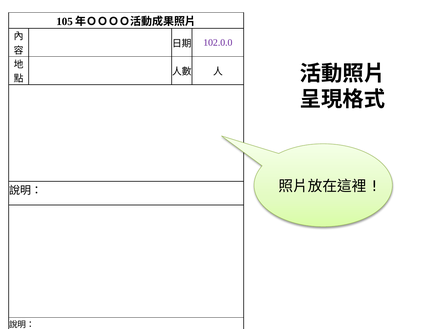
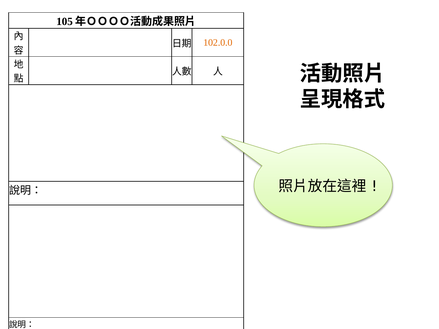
102.0.0 colour: purple -> orange (218, 43)
